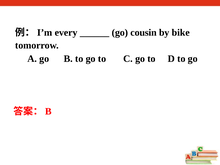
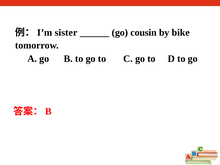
every: every -> sister (66, 32)
